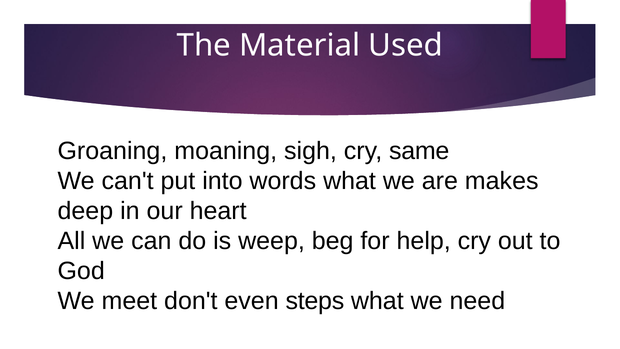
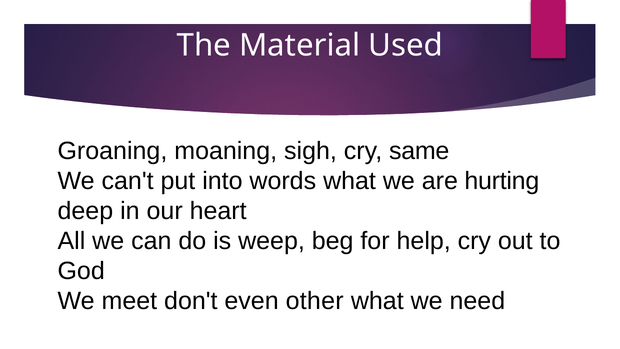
makes: makes -> hurting (502, 181)
steps: steps -> other (315, 301)
